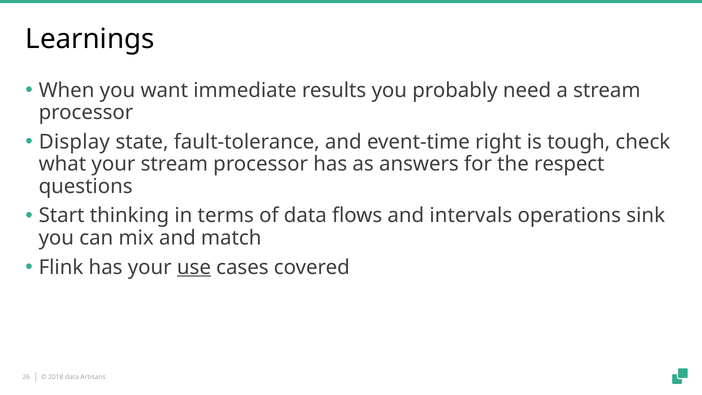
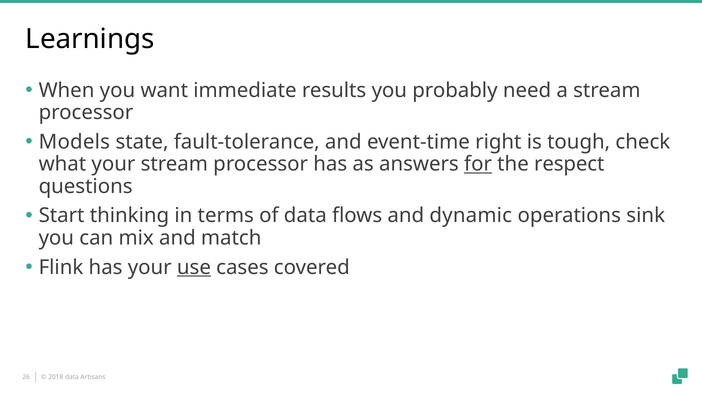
Display: Display -> Models (74, 142)
for underline: none -> present (478, 164)
intervals: intervals -> dynamic (471, 216)
